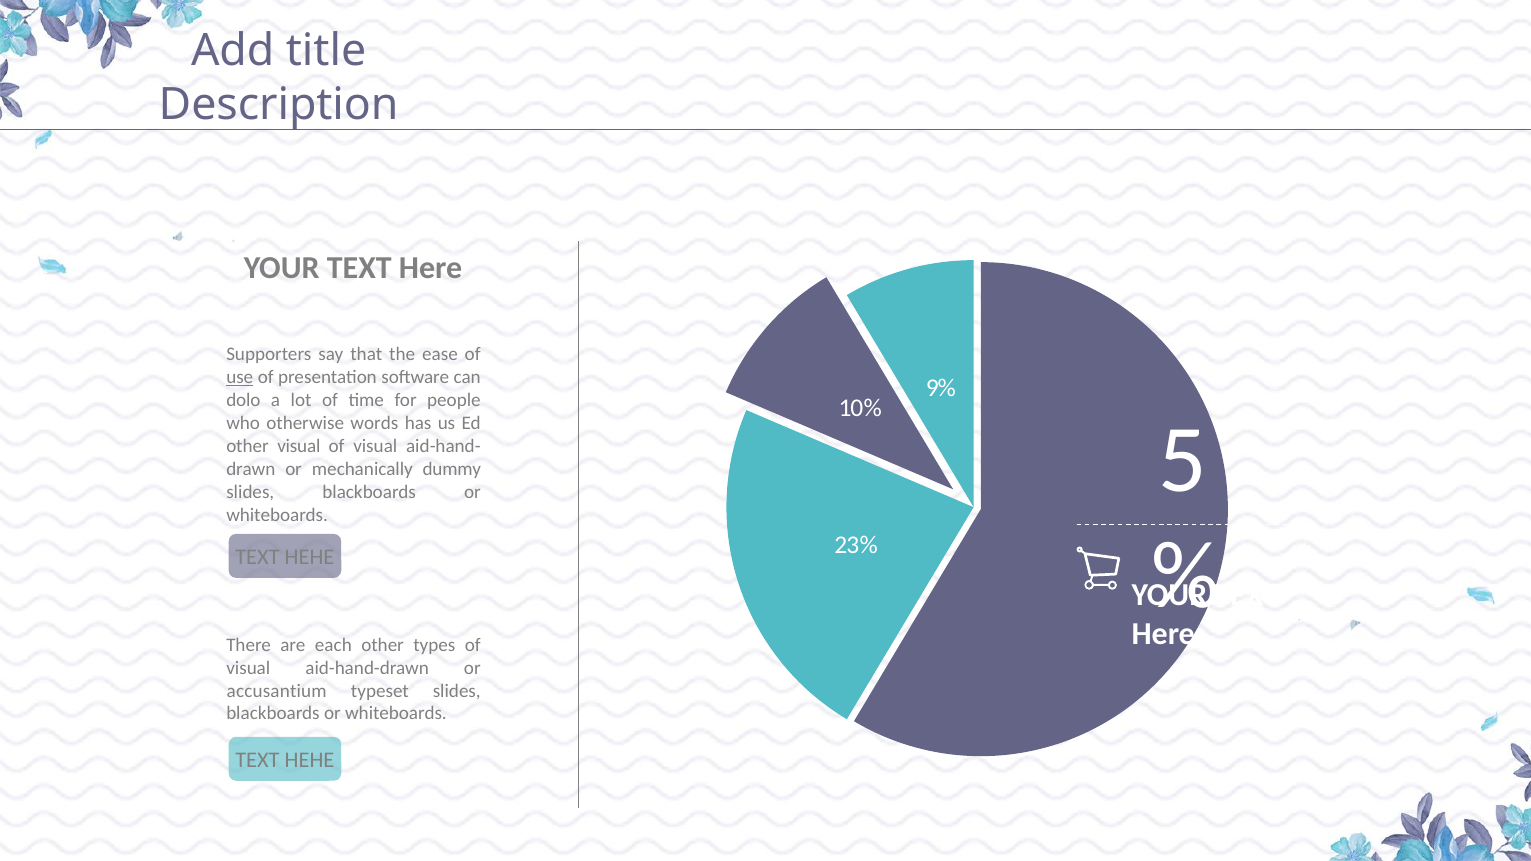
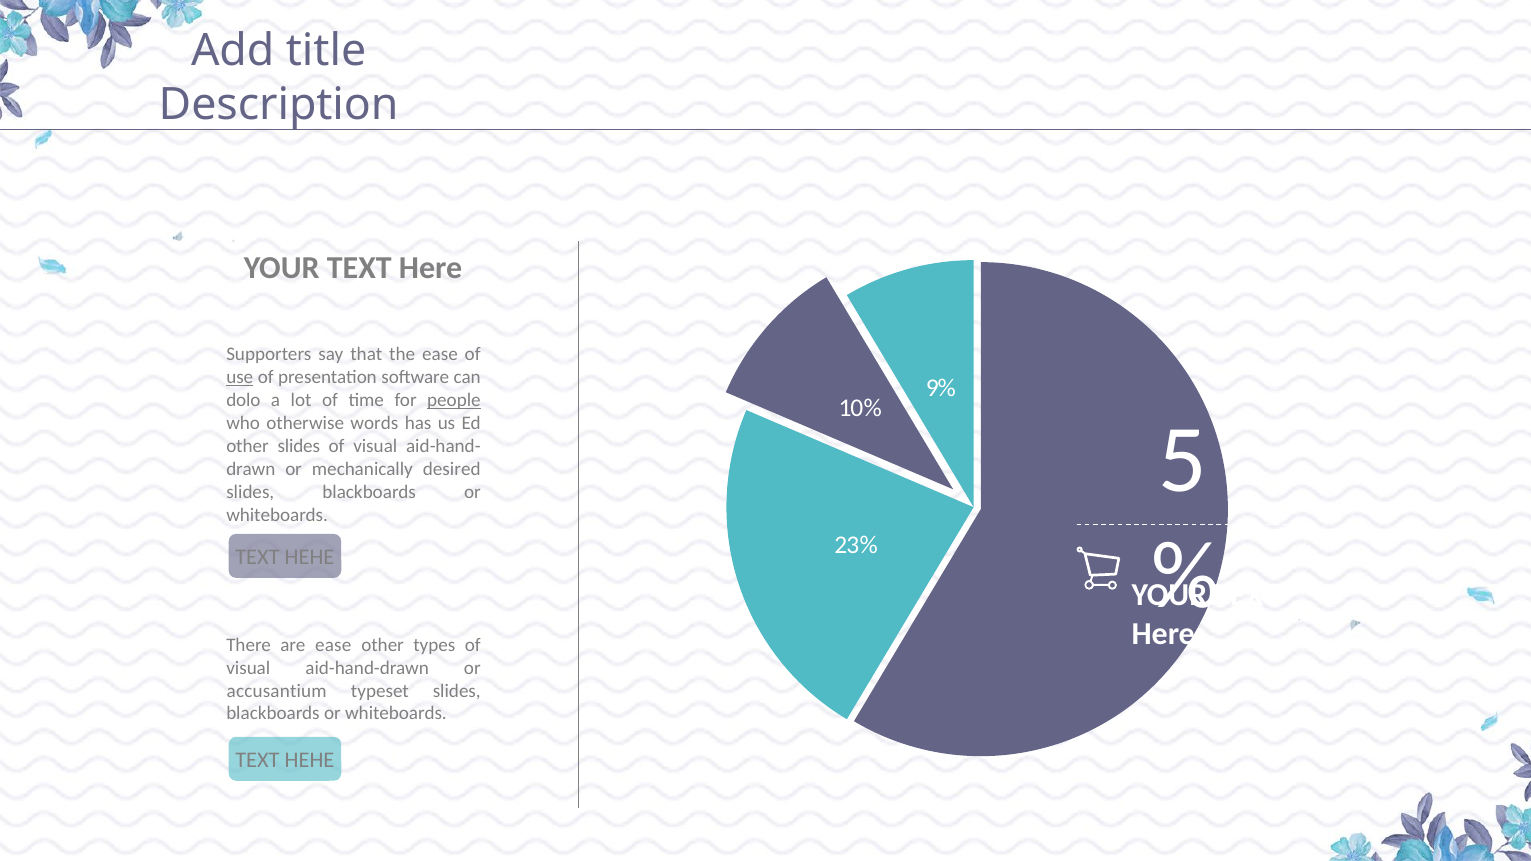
people underline: none -> present (454, 401)
other visual: visual -> slides (299, 446)
dummy: dummy -> desired (452, 469)
are each: each -> ease (333, 645)
